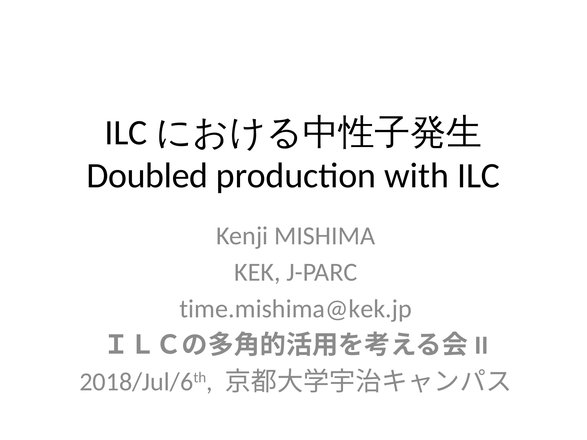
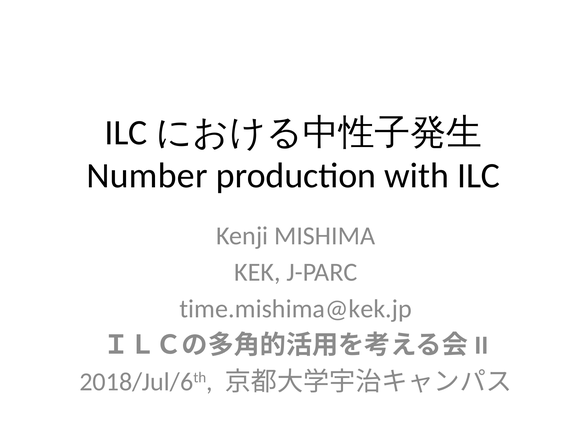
Doubled: Doubled -> Number (147, 176)
